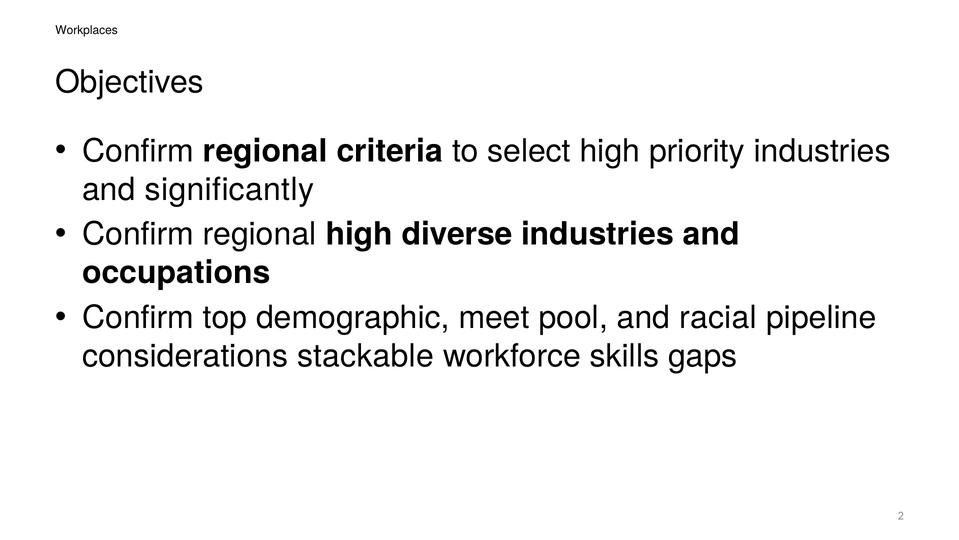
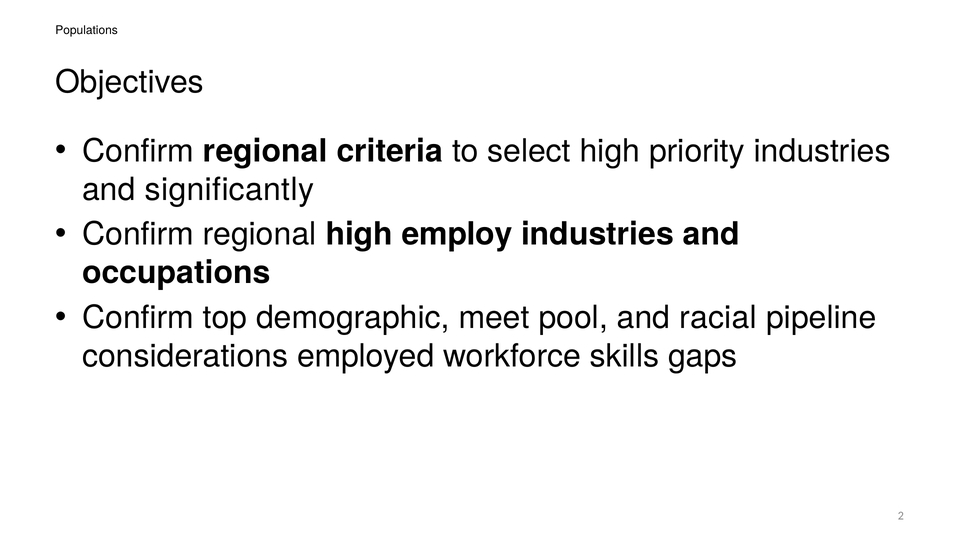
Workplaces: Workplaces -> Populations (87, 30)
diverse: diverse -> employ (457, 234)
stackable: stackable -> employed (366, 356)
